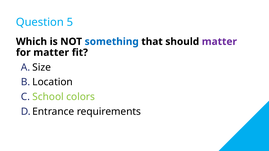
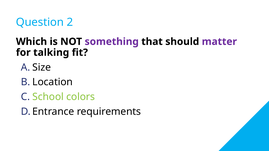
5: 5 -> 2 (70, 22)
something colour: blue -> purple (112, 42)
for matter: matter -> talking (51, 53)
